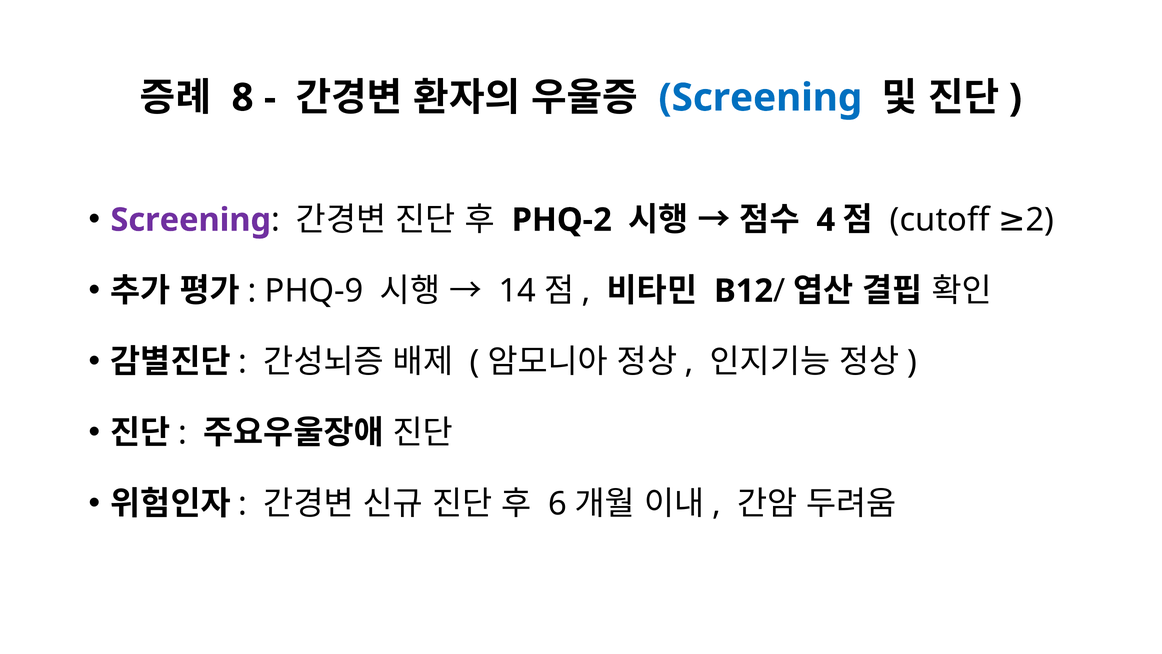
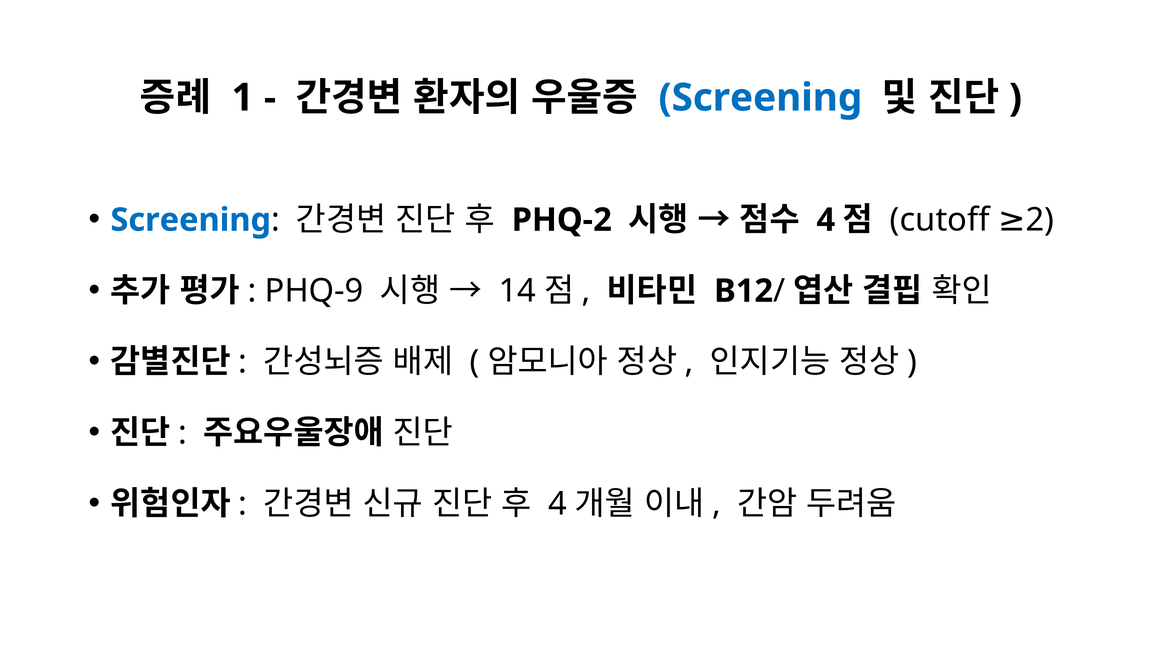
8: 8 -> 1 (243, 98)
Screening colour: purple -> blue (191, 220)
6: 6 -> 4 (558, 504)
